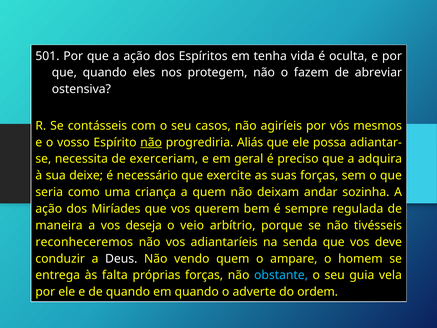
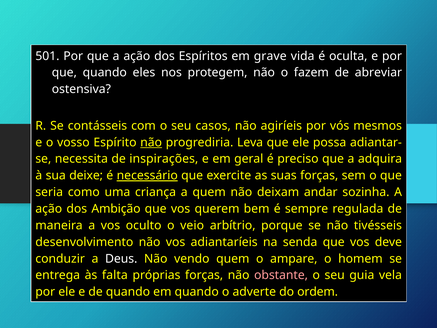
tenha: tenha -> grave (270, 56)
Aliás: Aliás -> Leva (250, 142)
exerceriam: exerceriam -> inspirações (164, 159)
necessário underline: none -> present (147, 175)
Miríades: Miríades -> Ambição (116, 209)
deseja: deseja -> oculto (144, 225)
reconheceremos: reconheceremos -> desenvolvimento (84, 242)
obstante colour: light blue -> pink (281, 275)
